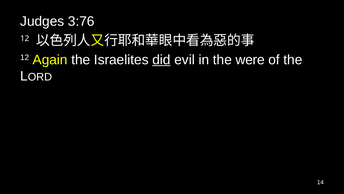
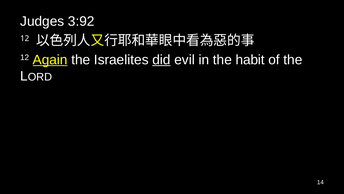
3:76: 3:76 -> 3:92 (81, 21)
Again underline: none -> present (50, 60)
were: were -> habit (250, 60)
